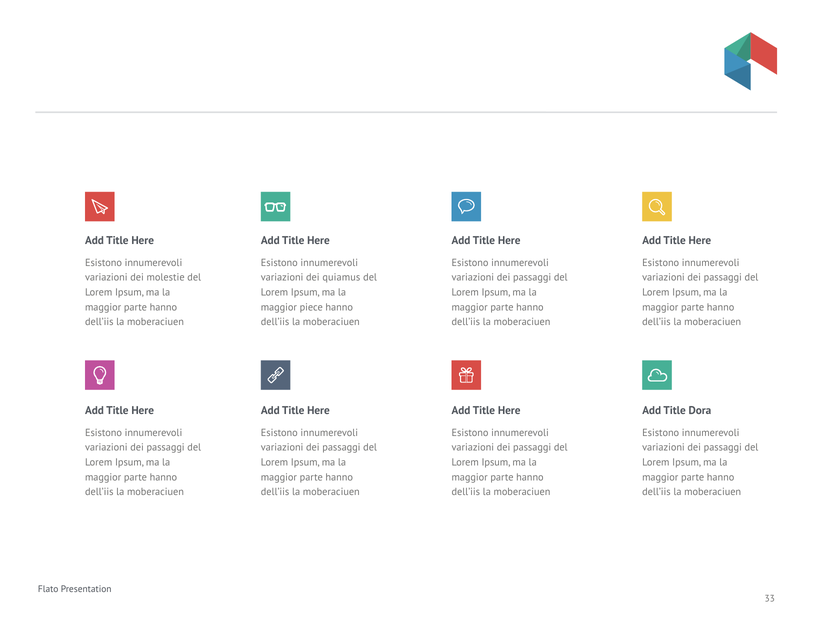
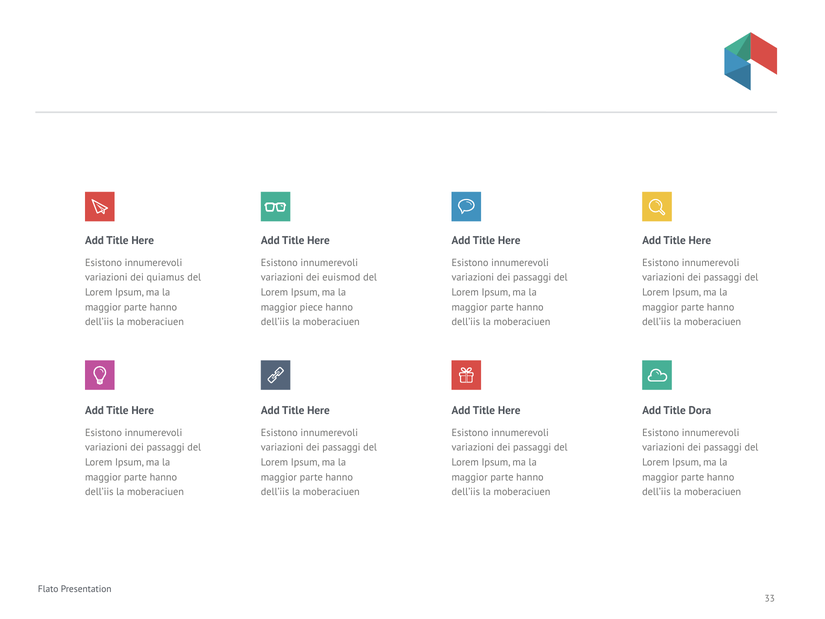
molestie: molestie -> quiamus (166, 277)
quiamus: quiamus -> euismod (341, 277)
